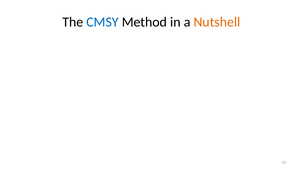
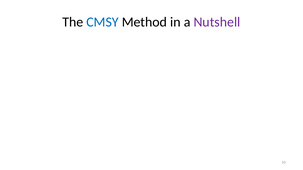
Nutshell colour: orange -> purple (217, 22)
